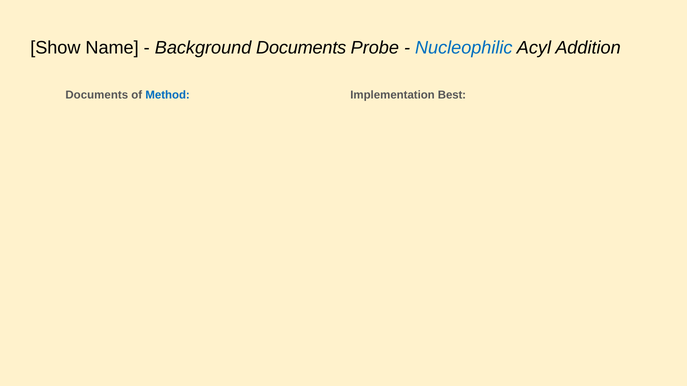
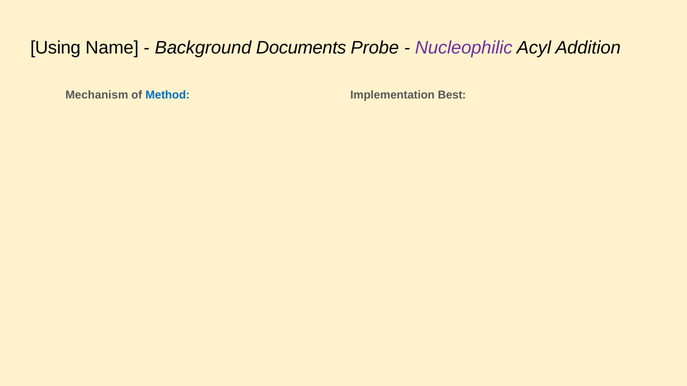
Show: Show -> Using (55, 48)
Nucleophilic colour: blue -> purple (464, 48)
Documents: Documents -> Mechanism (97, 95)
